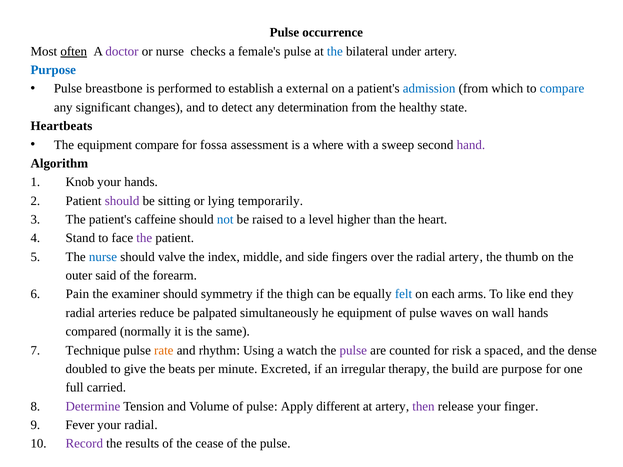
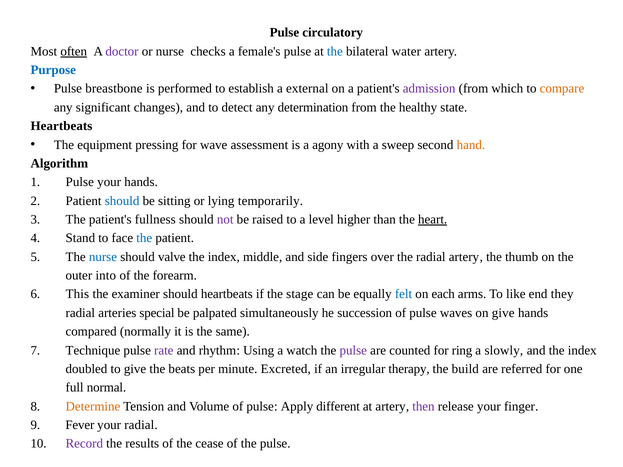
occurrence: occurrence -> circulatory (333, 33)
under: under -> water (406, 51)
admission colour: blue -> purple (429, 89)
compare colour: blue -> orange (562, 89)
equipment compare: compare -> pressing (157, 145)
fossa: fossa -> wave (214, 145)
where: where -> agony (328, 145)
hand colour: purple -> orange (471, 145)
Knob: Knob -> Pulse (80, 182)
should colour: purple -> blue (122, 201)
caffeine: caffeine -> fullness (155, 220)
not colour: blue -> purple (225, 220)
heart underline: none -> present (433, 220)
the colour: purple -> blue (144, 238)
said: said -> into (106, 276)
Pain: Pain -> This (77, 294)
should symmetry: symmetry -> heartbeats (227, 294)
thigh: thigh -> stage (300, 294)
reduce: reduce -> special (157, 313)
he equipment: equipment -> succession (365, 313)
on wall: wall -> give (503, 313)
rate colour: orange -> purple (164, 350)
risk: risk -> ring (462, 350)
spaced: spaced -> slowly (504, 350)
and the dense: dense -> index (582, 350)
are purpose: purpose -> referred (522, 369)
carried: carried -> normal (106, 388)
Determine colour: purple -> orange (93, 406)
